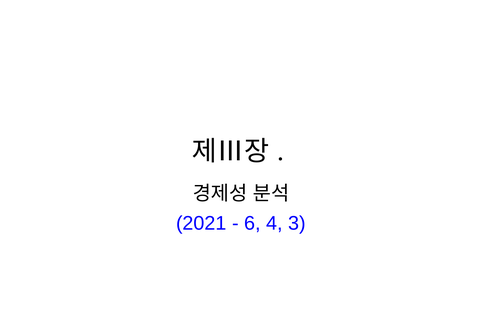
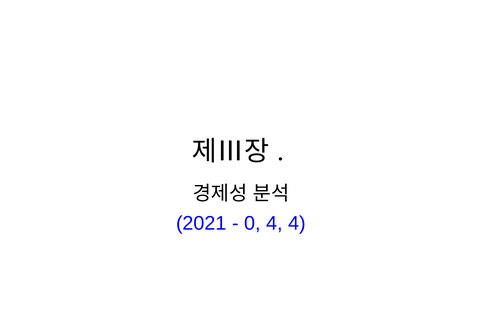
6: 6 -> 0 (252, 224)
4 3: 3 -> 4 (297, 224)
